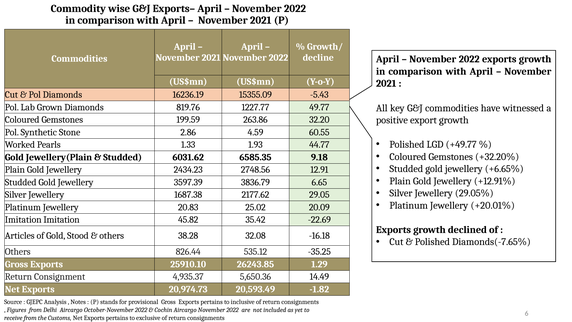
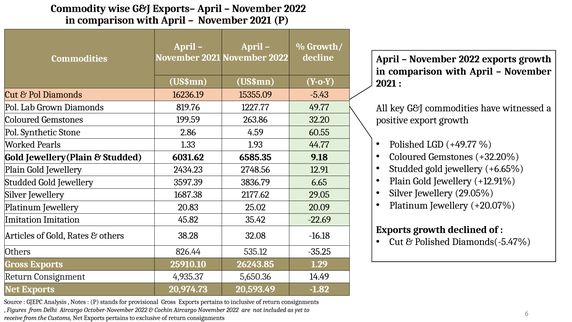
+20.01%: +20.01% -> +20.07% (493, 205)
Stood: Stood -> Rates (78, 236)
Diamonds(-7.65%: Diamonds(-7.65% -> Diamonds(-5.47% (491, 242)
